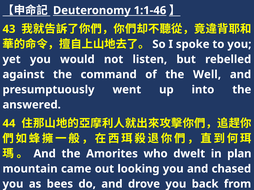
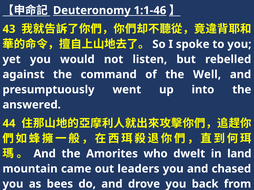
plan: plan -> land (239, 154)
looking: looking -> leaders (138, 169)
